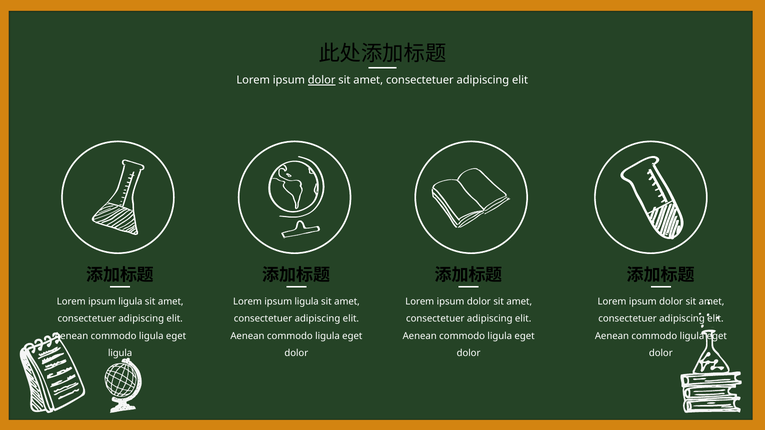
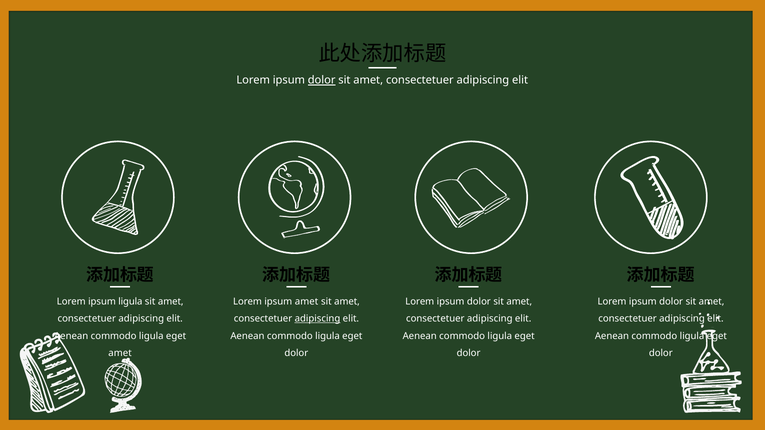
ligula: ligula -> amet (307, 302)
adipiscing underline: none -> present (318, 319)
ligula: ligula -> amet (120, 354)
